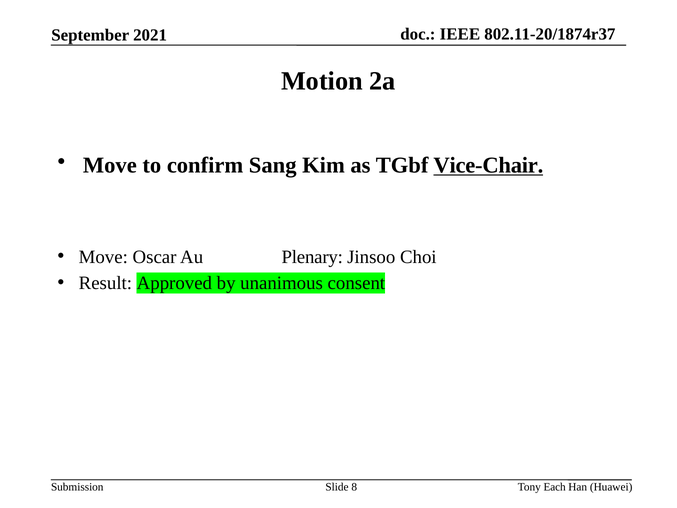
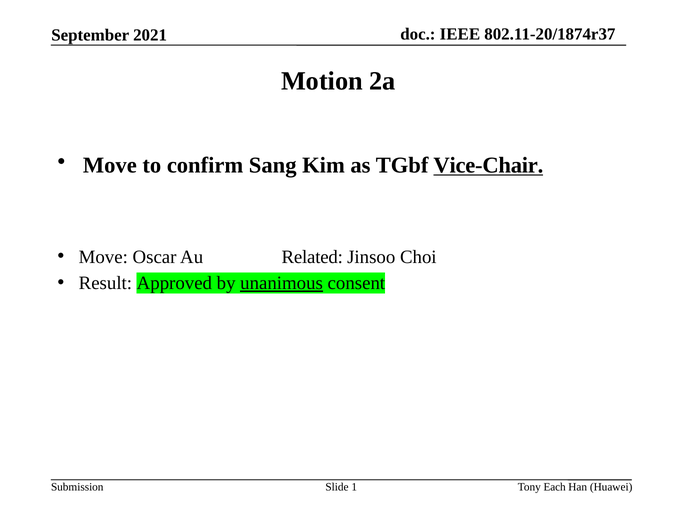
Plenary: Plenary -> Related (312, 257)
unanimous underline: none -> present (282, 283)
8: 8 -> 1 (354, 487)
